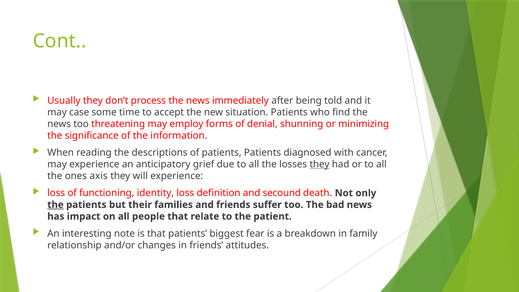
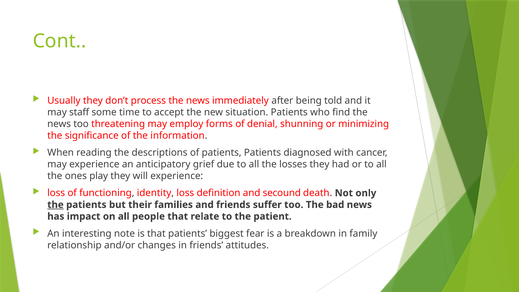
case: case -> staff (79, 112)
they underline: present -> none (319, 164)
axis: axis -> play (99, 176)
